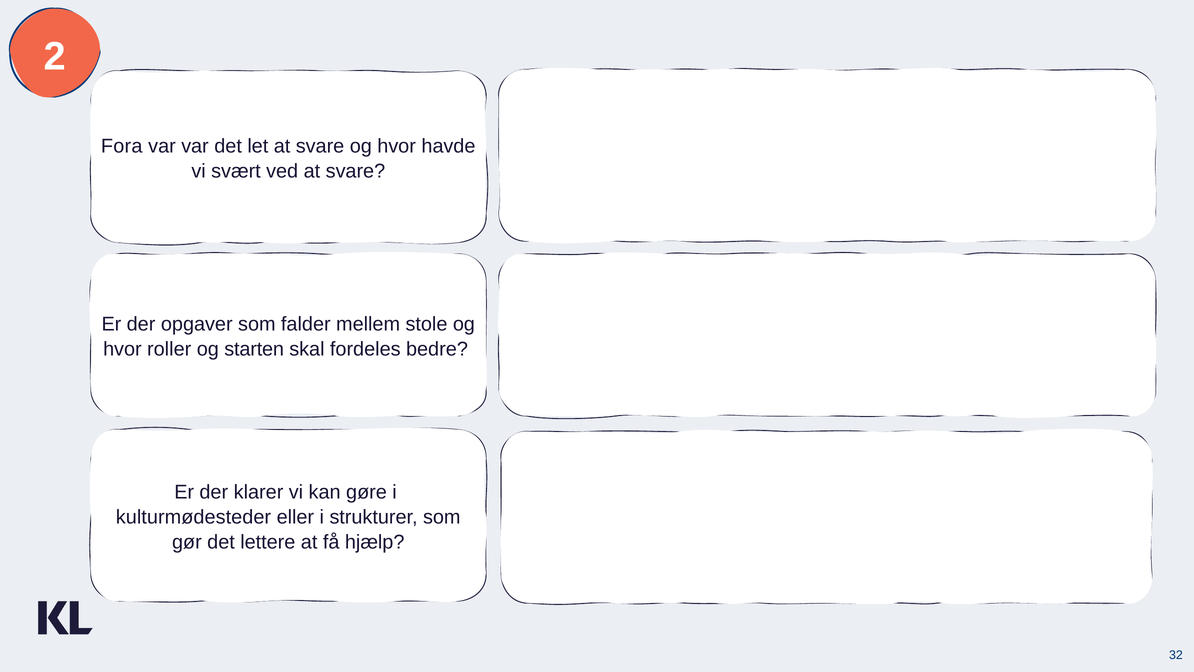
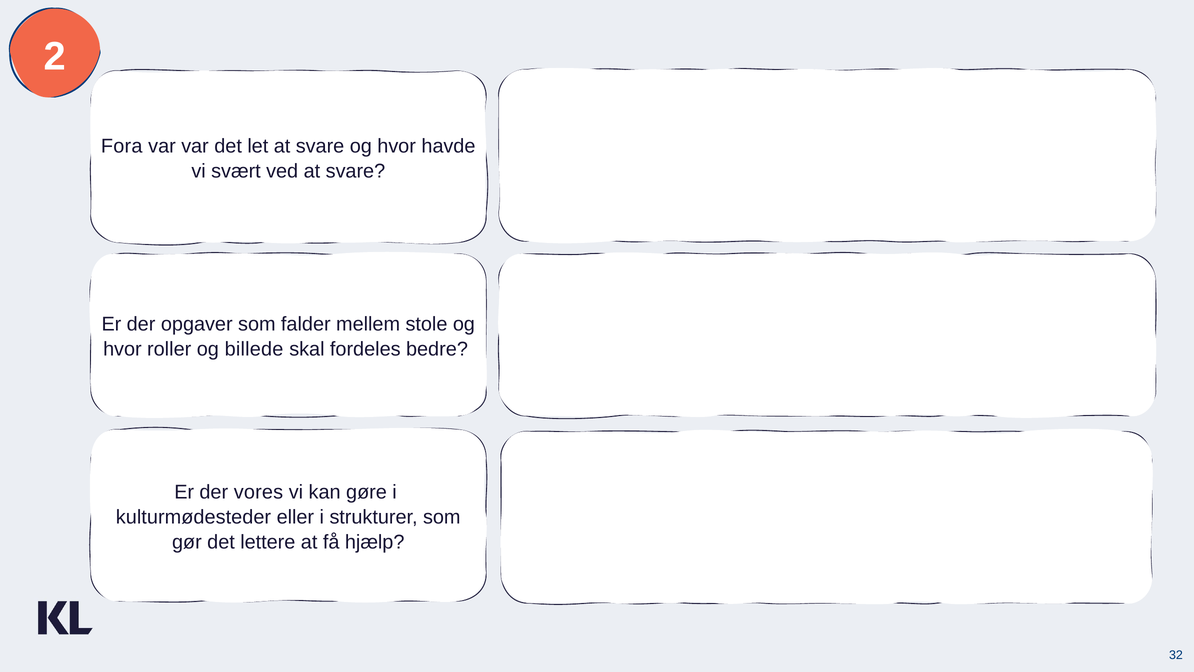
starten: starten -> billede (254, 349)
klarer: klarer -> vores (258, 492)
